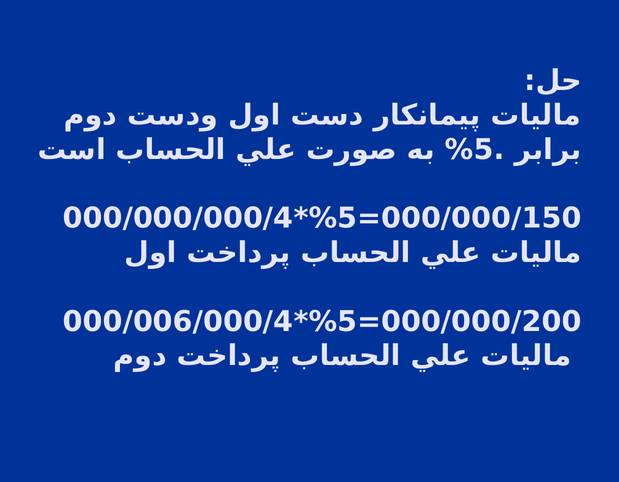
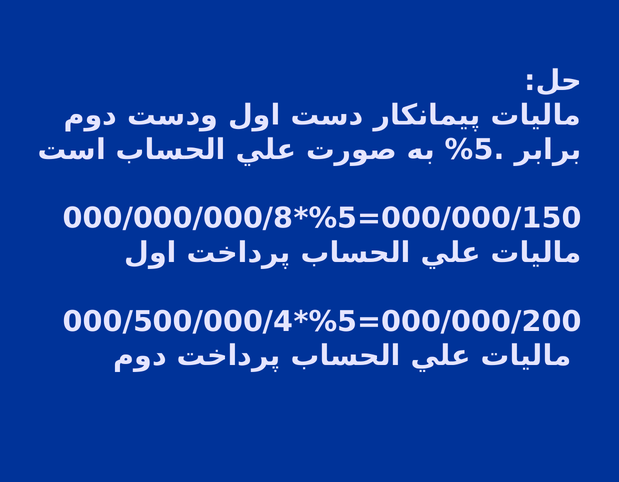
000/000/000/4: 000/000/000/4 -> 000/000/000/8 (178, 218)
000/006/000/4: 000/006/000/4 -> 000/500/000/4 (178, 322)
